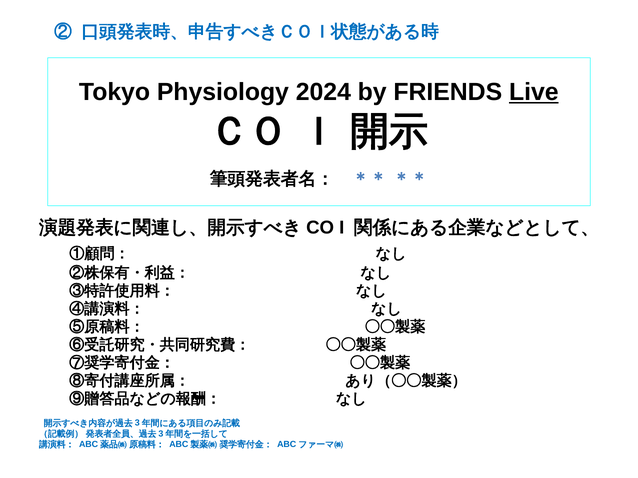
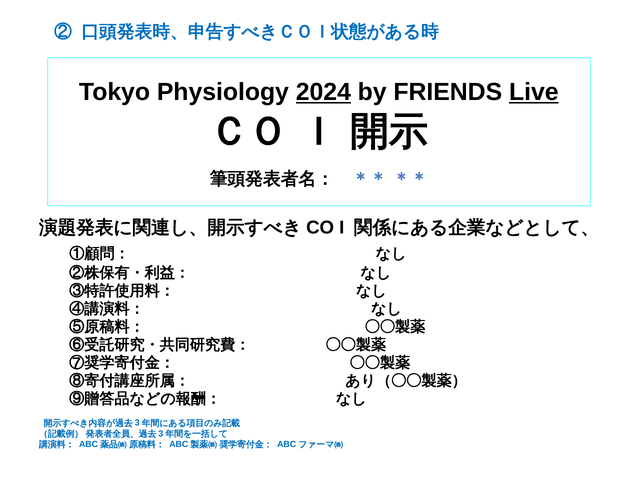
2024 underline: none -> present (323, 92)
